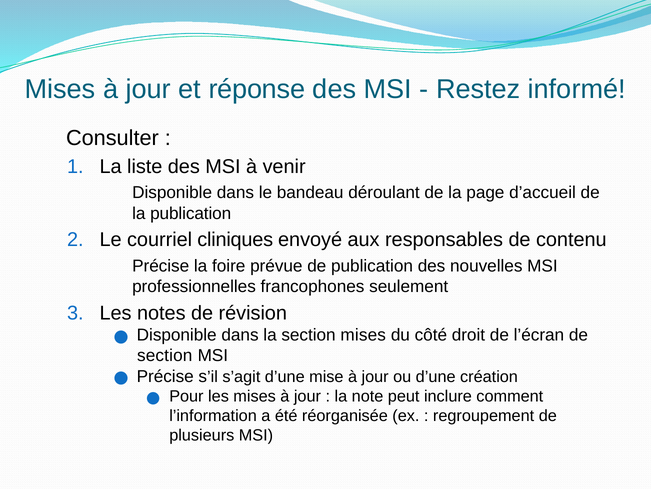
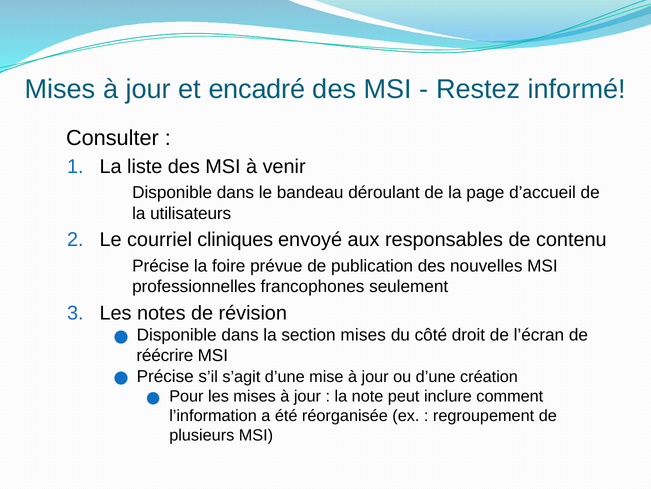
réponse: réponse -> encadré (257, 89)
la publication: publication -> utilisateurs (191, 213)
section: section -> réécrire (165, 355)
